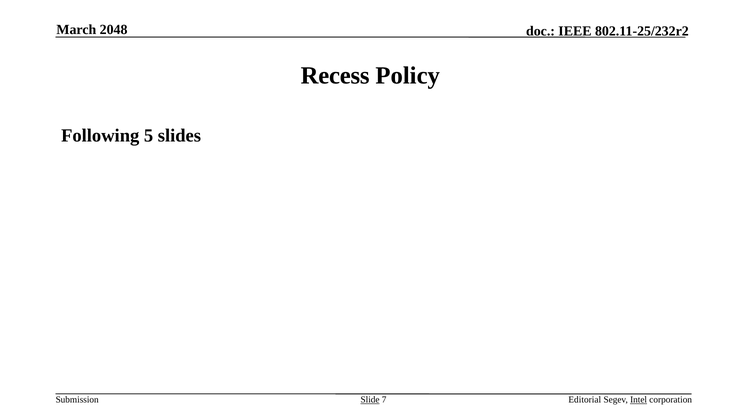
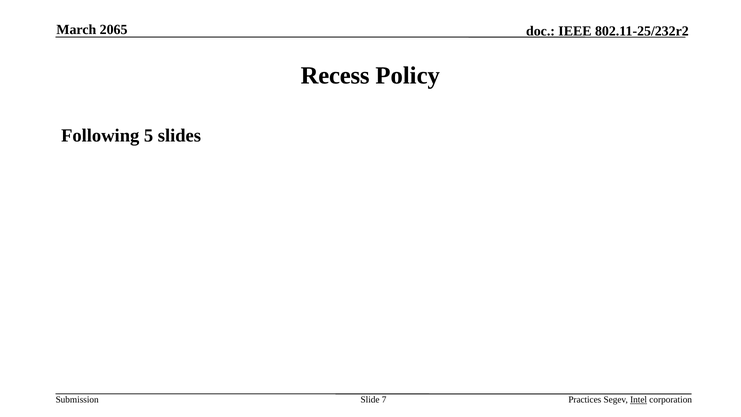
2048: 2048 -> 2065 (114, 29)
Slide underline: present -> none (370, 400)
Editorial: Editorial -> Practices (585, 400)
